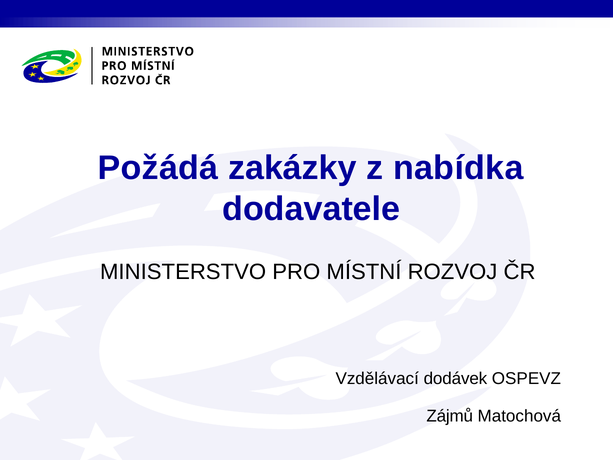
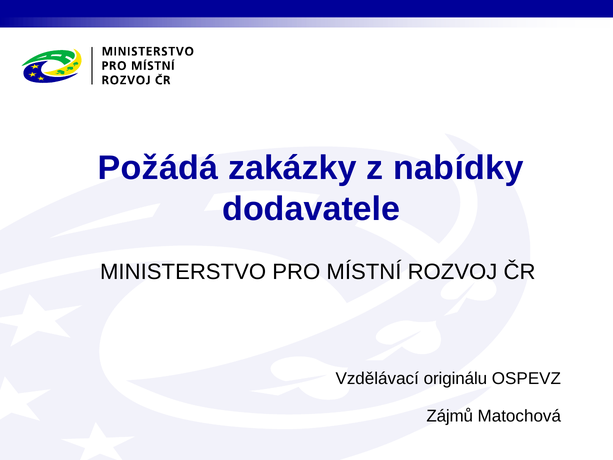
nabídka: nabídka -> nabídky (458, 168)
dodávek: dodávek -> originálu (455, 378)
